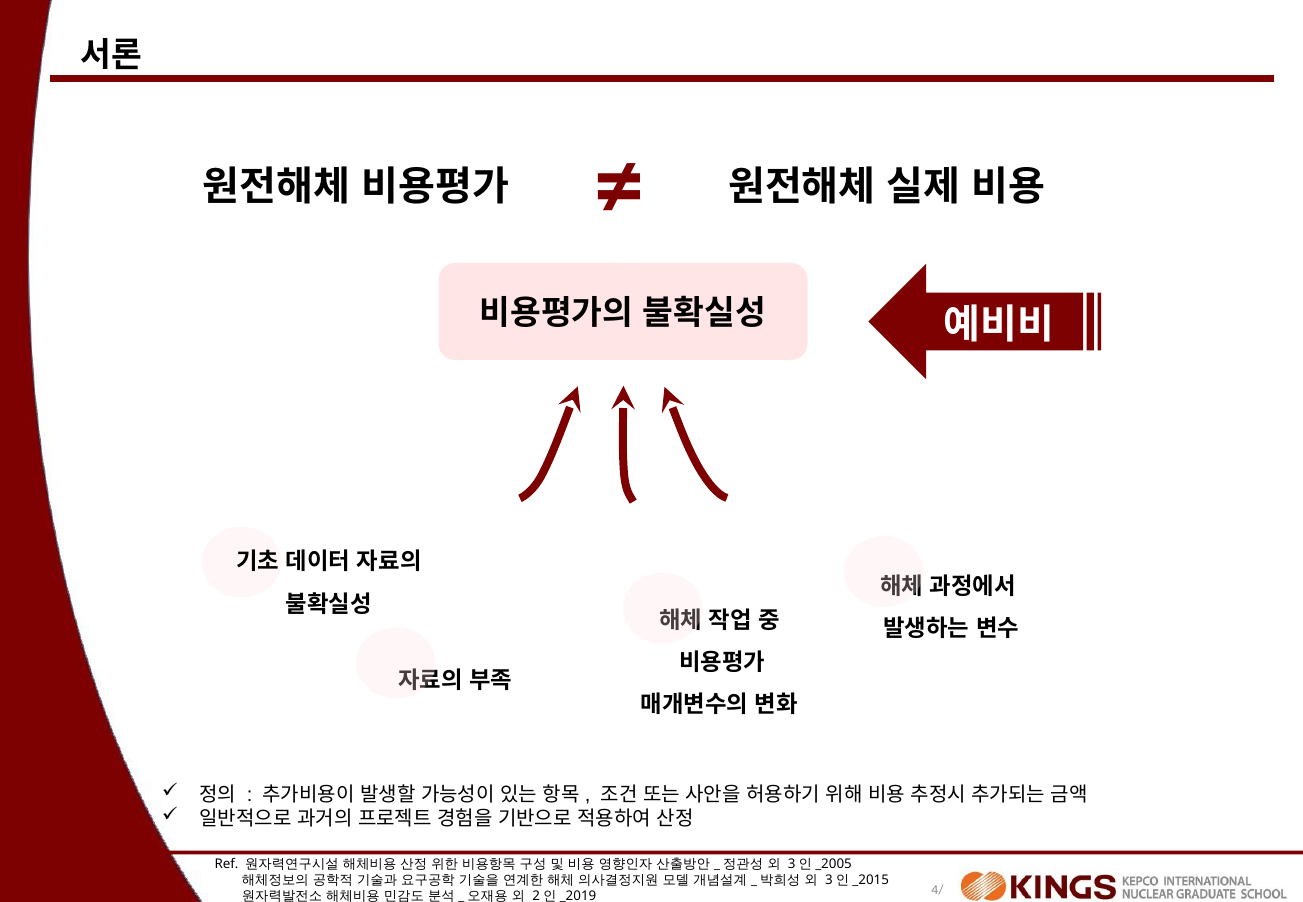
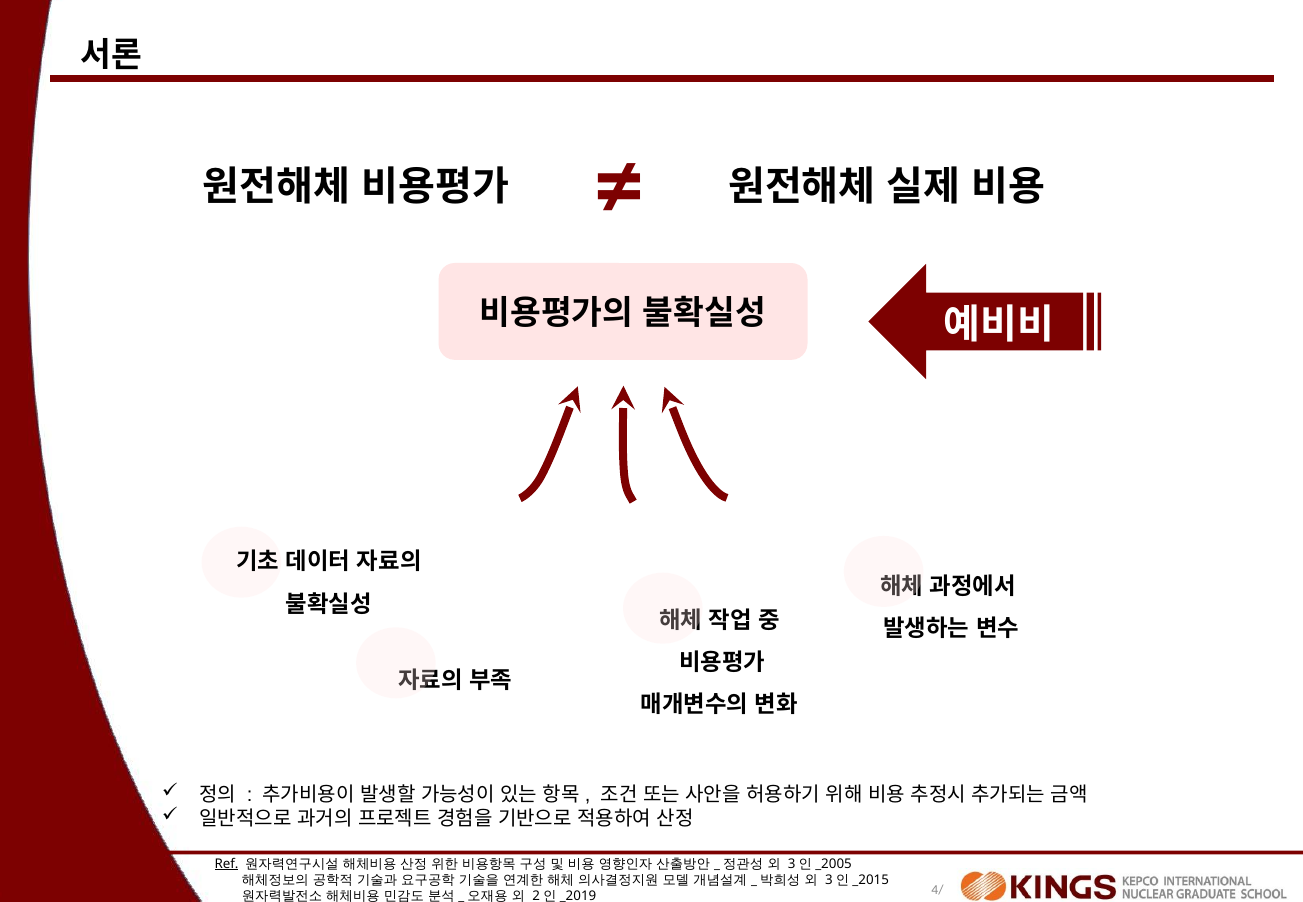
Ref underline: none -> present (226, 864)
